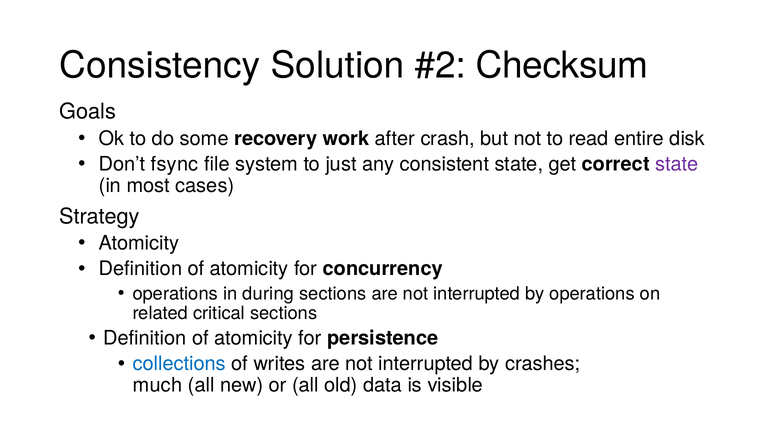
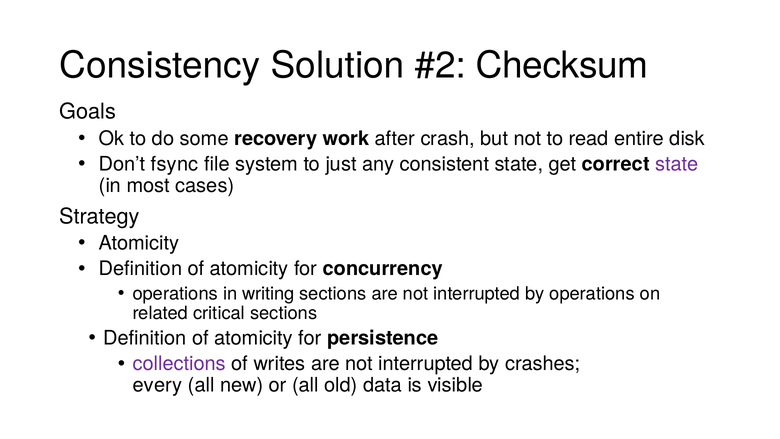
during: during -> writing (268, 293)
collections colour: blue -> purple (179, 364)
much: much -> every (157, 385)
